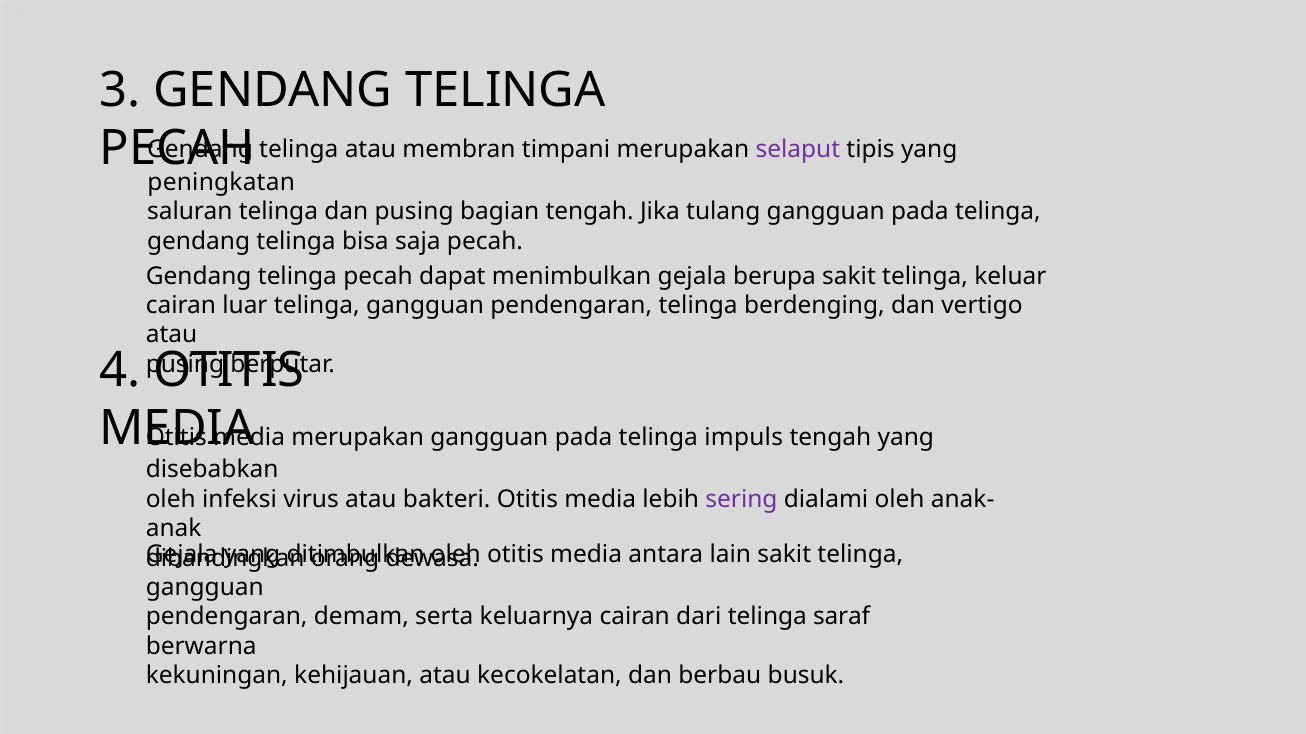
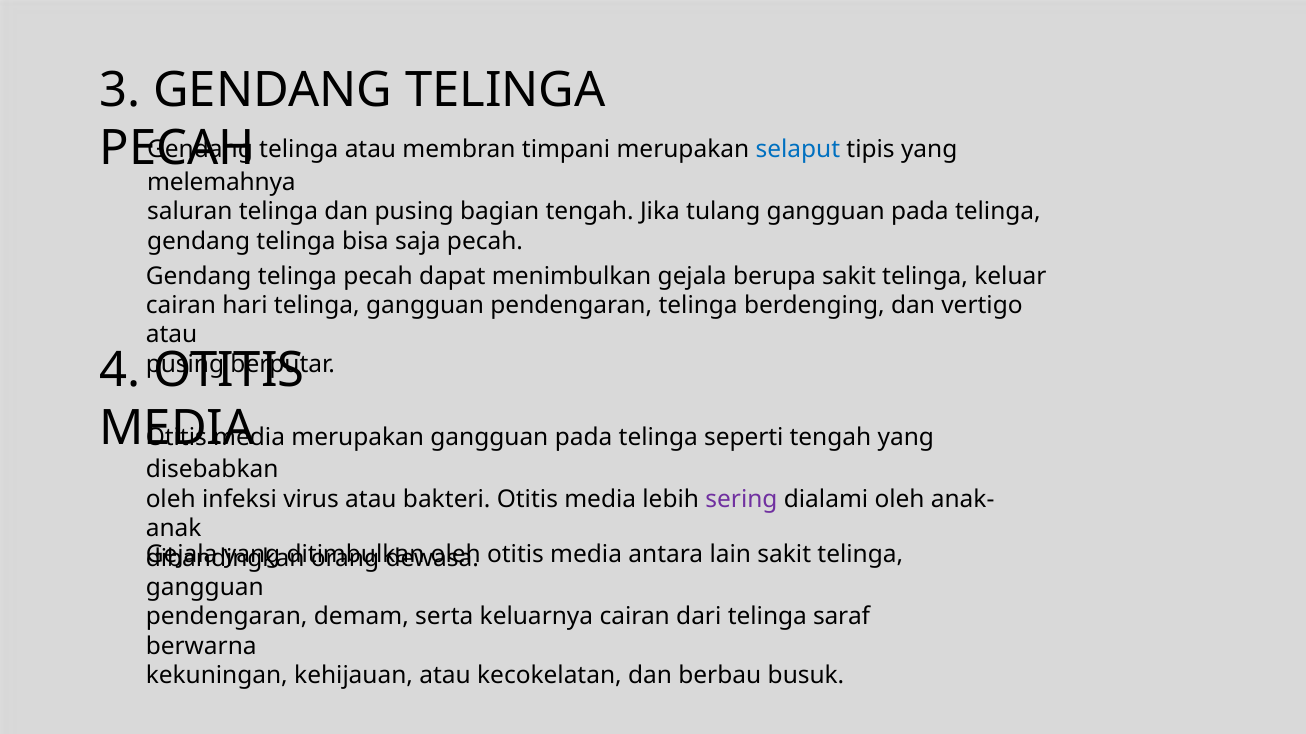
selaput colour: purple -> blue (798, 150)
peningkatan: peningkatan -> melemahnya (221, 182)
luar: luar -> hari (245, 306)
impuls: impuls -> seperti (744, 438)
